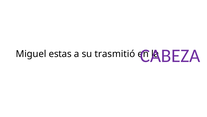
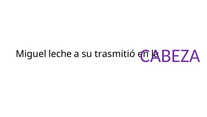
estas: estas -> leche (60, 54)
